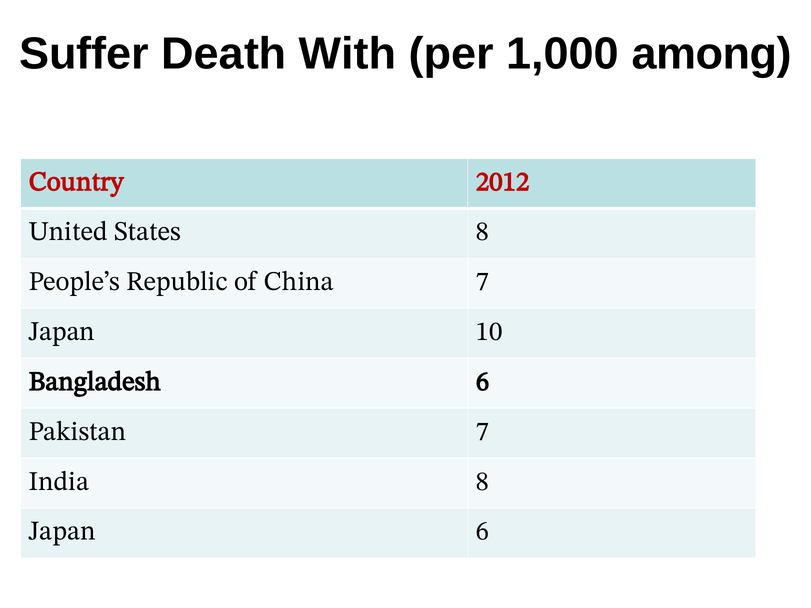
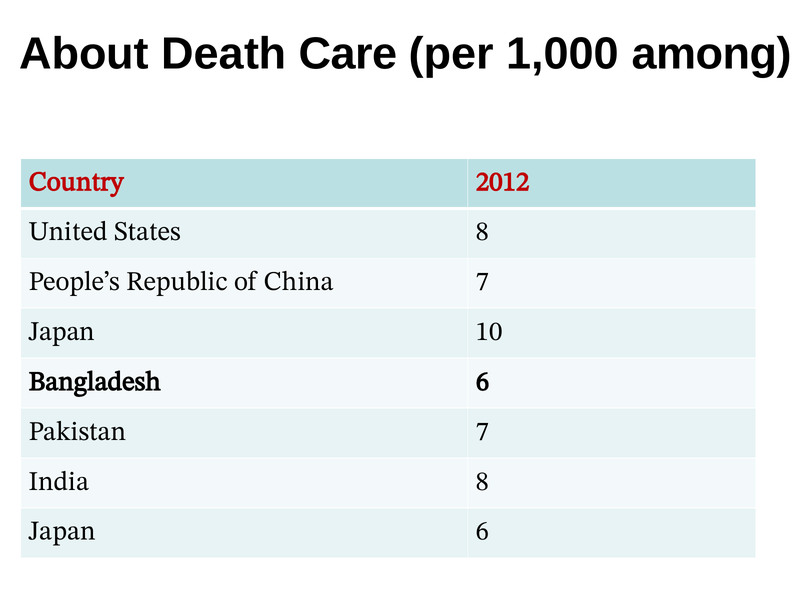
Suffer: Suffer -> About (84, 54)
With: With -> Care (348, 54)
